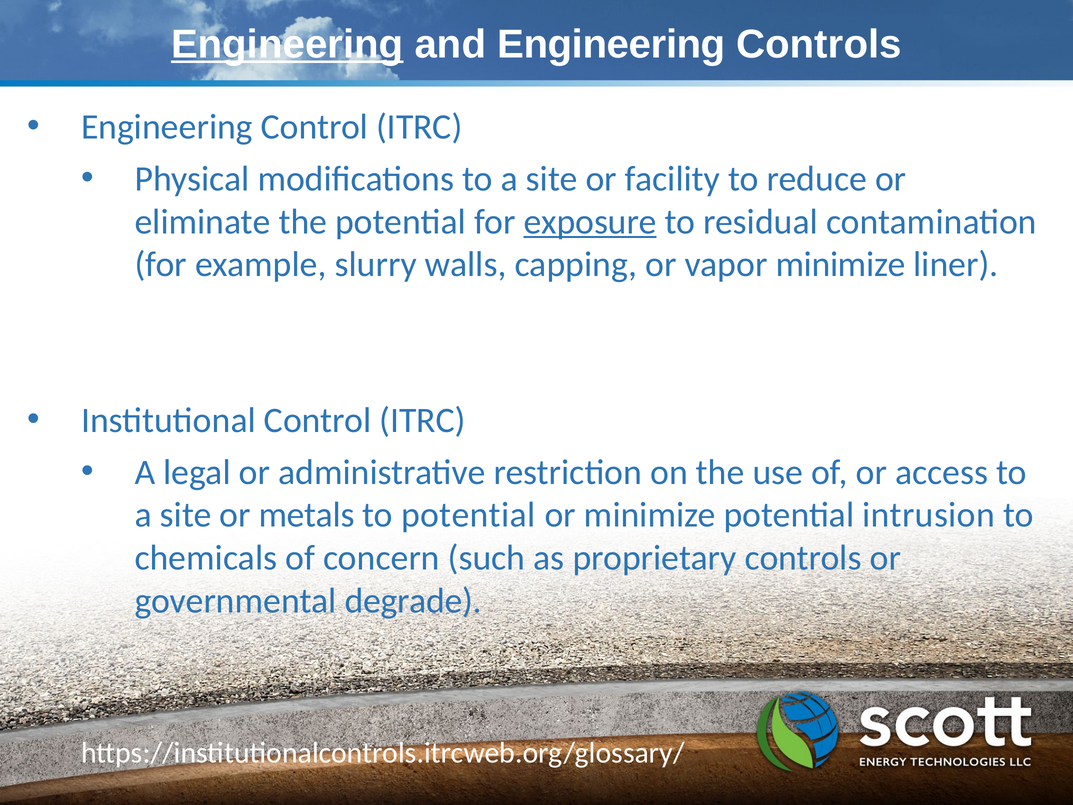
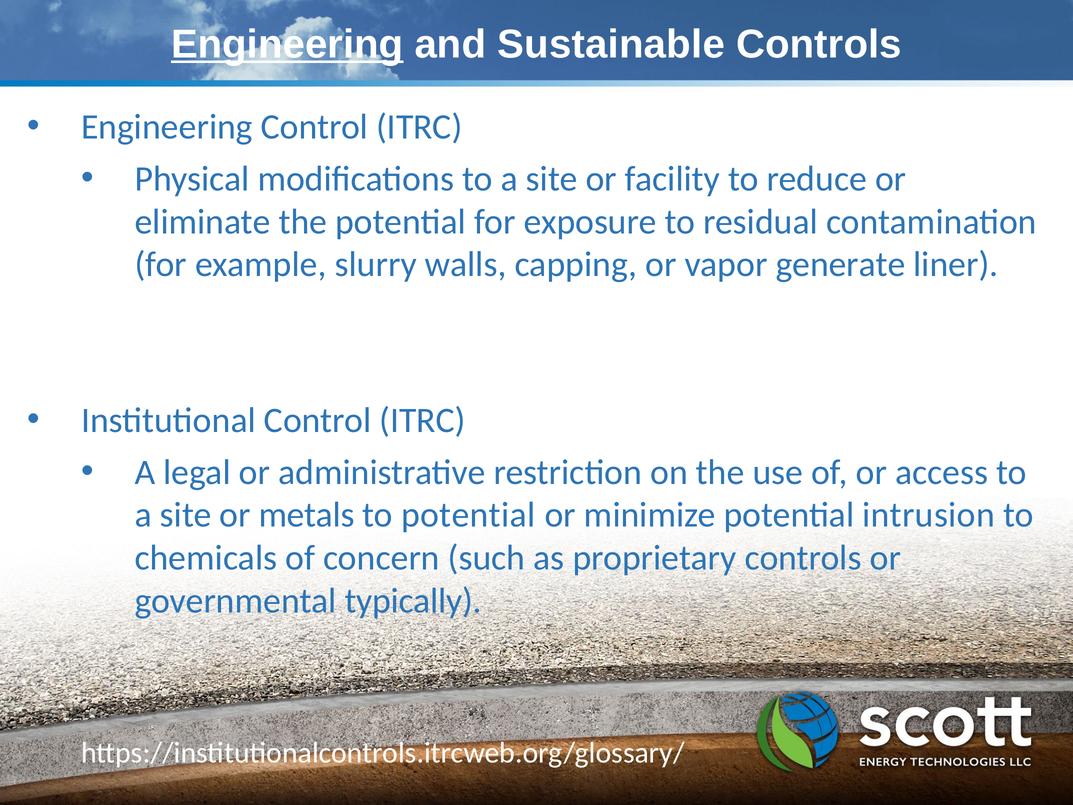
and Engineering: Engineering -> Sustainable (611, 44)
exposure underline: present -> none (590, 222)
vapor minimize: minimize -> generate (841, 265)
degrade: degrade -> typically (413, 601)
